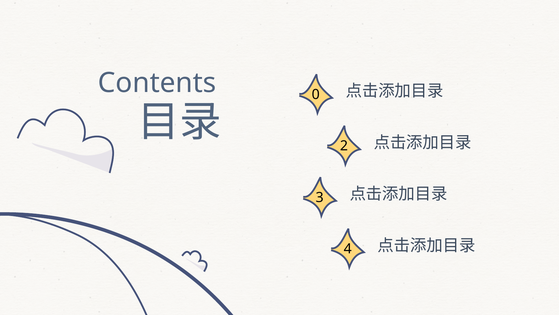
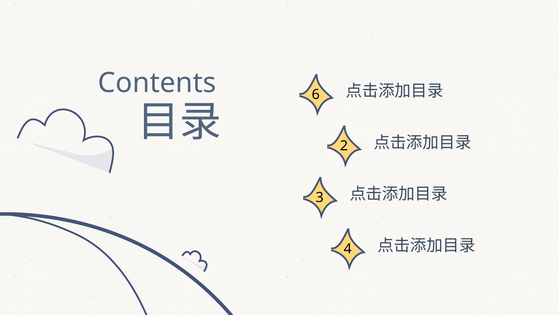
0: 0 -> 6 (316, 94)
